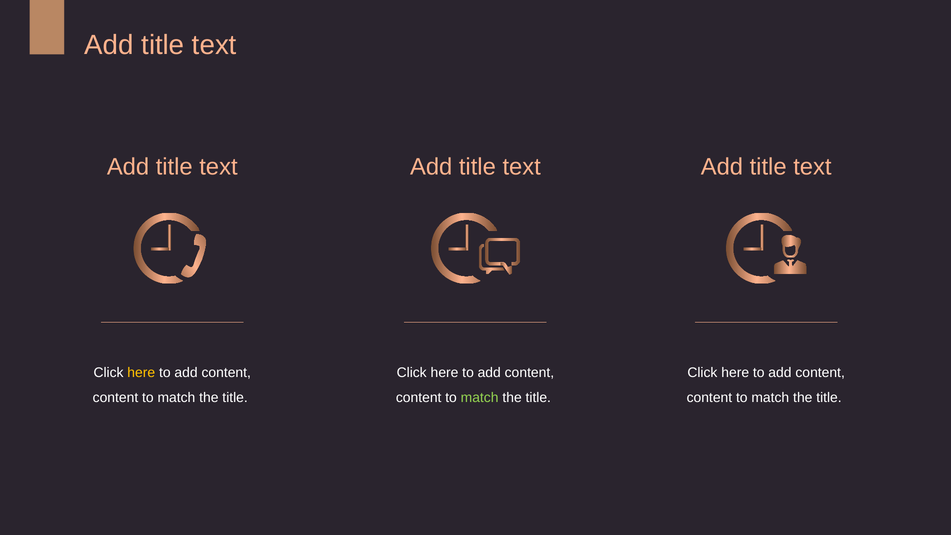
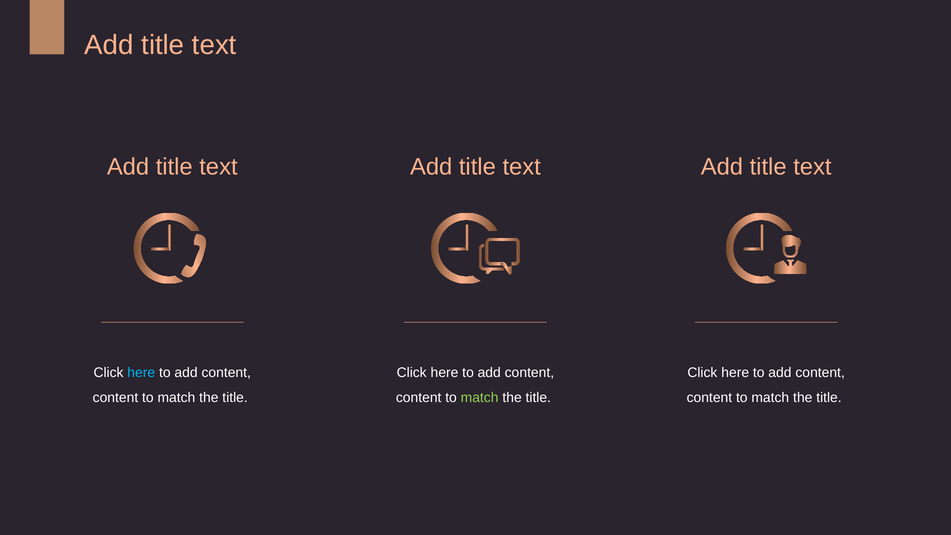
here colour: yellow -> light blue (141, 372)
